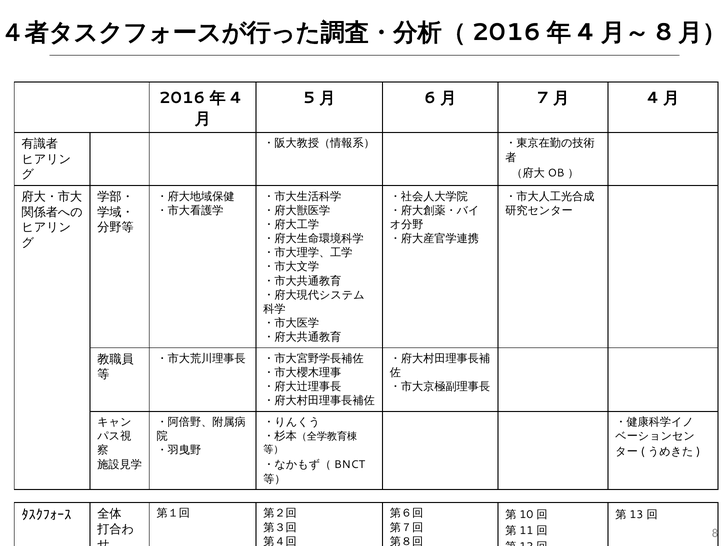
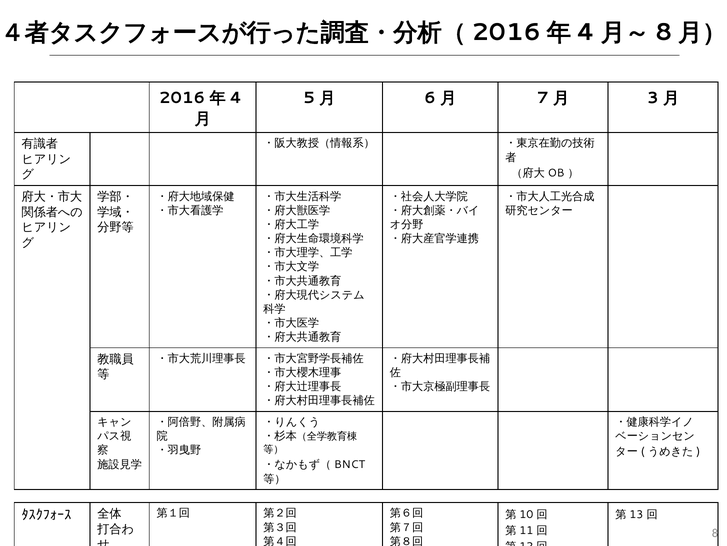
4: 4 -> 3 (653, 98)
